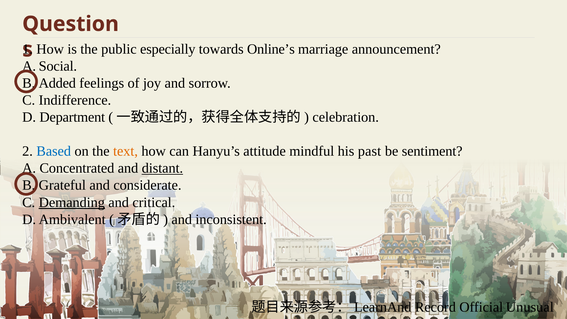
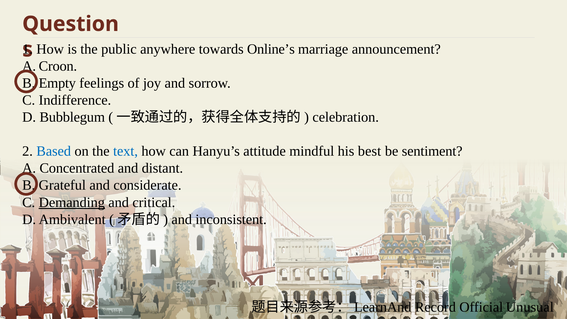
especially: especially -> anywhere (168, 49)
Social: Social -> Croon (58, 66)
Added: Added -> Empty (57, 83)
Department: Department -> Bubblegum (72, 117)
text colour: orange -> blue (125, 151)
past: past -> best (370, 151)
distant underline: present -> none (162, 168)
